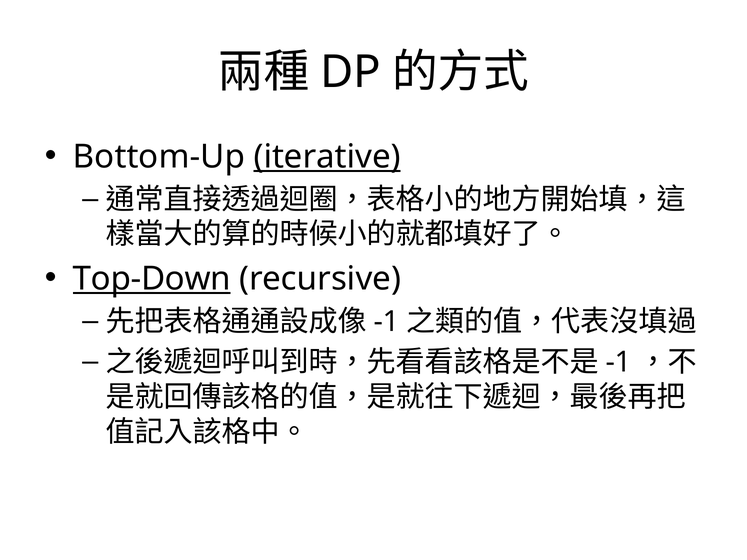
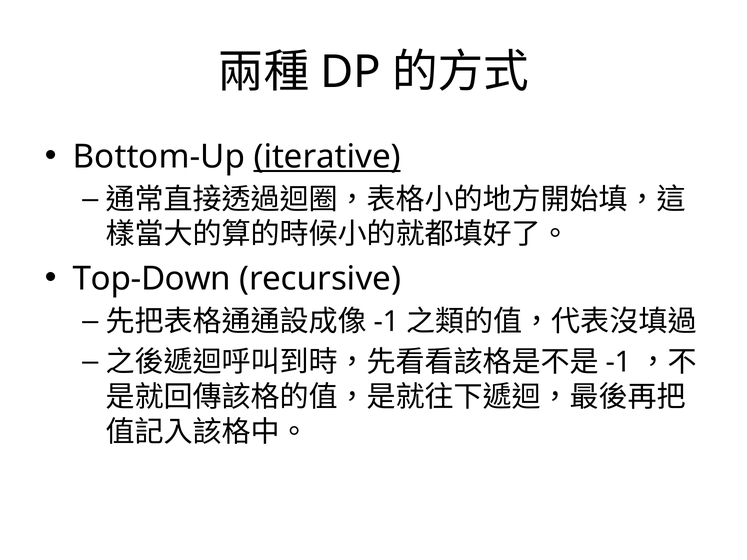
Top-Down underline: present -> none (152, 279)
